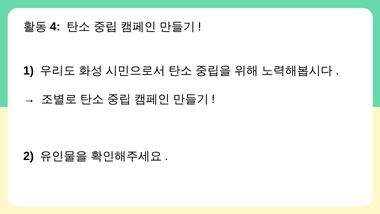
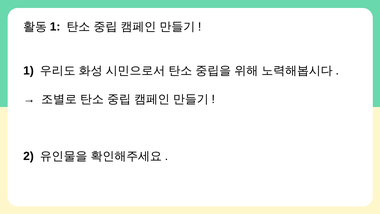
4: 4 -> 1 (55, 27)
